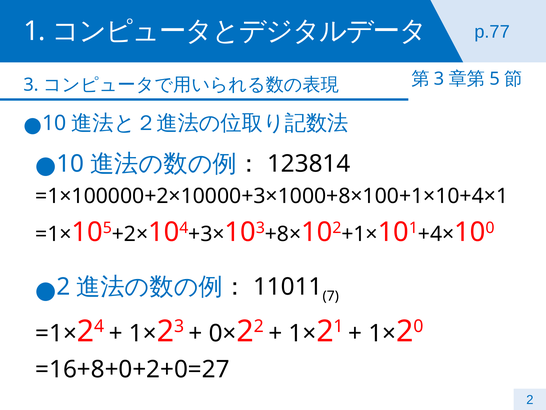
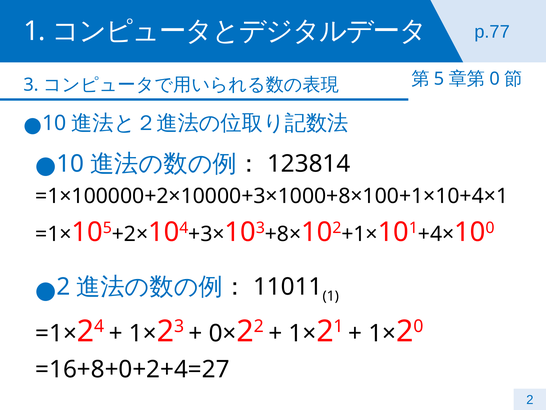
3: 3 -> 5 (439, 79)
5: 5 -> 0 (495, 79)
7: 7 -> 1 (331, 296)
=16+8+0+2+0=27: =16+8+0+2+0=27 -> =16+8+0+2+4=27 (132, 369)
